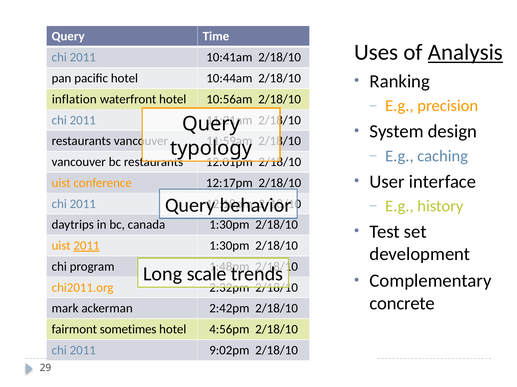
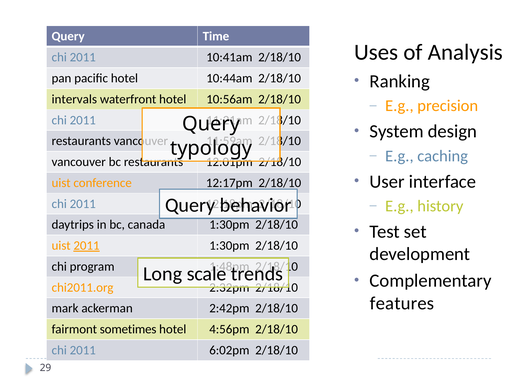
Analysis underline: present -> none (465, 52)
inflation: inflation -> intervals (74, 99)
concrete: concrete -> features (402, 304)
9:02pm: 9:02pm -> 6:02pm (229, 351)
